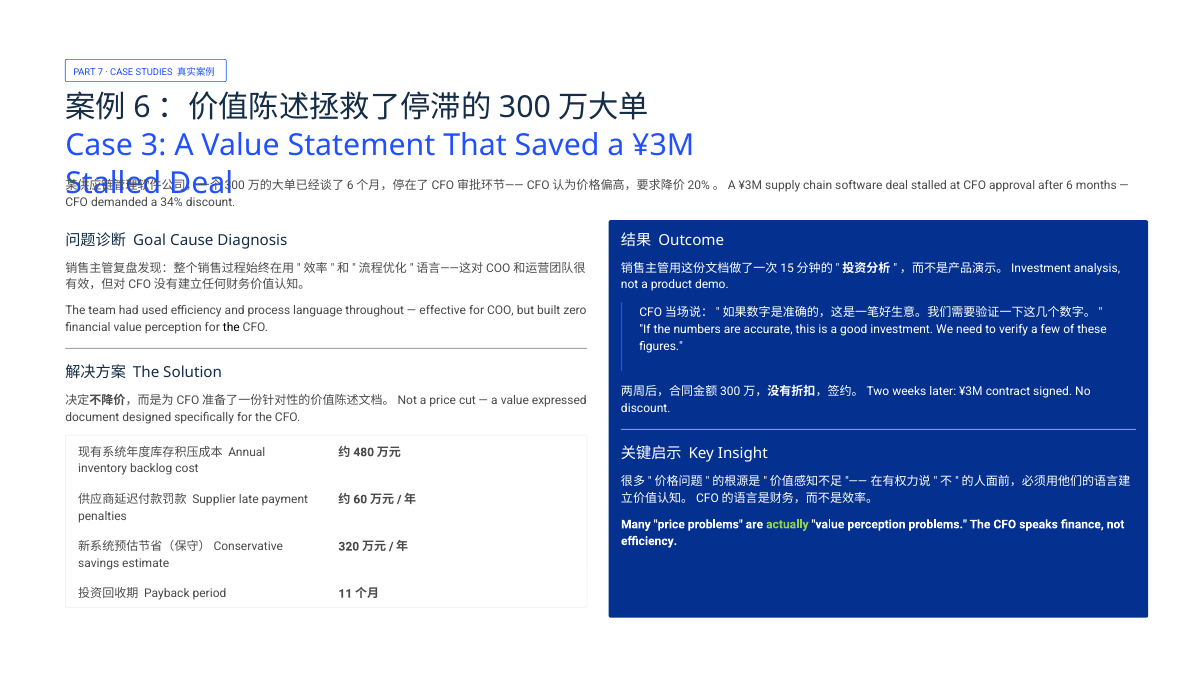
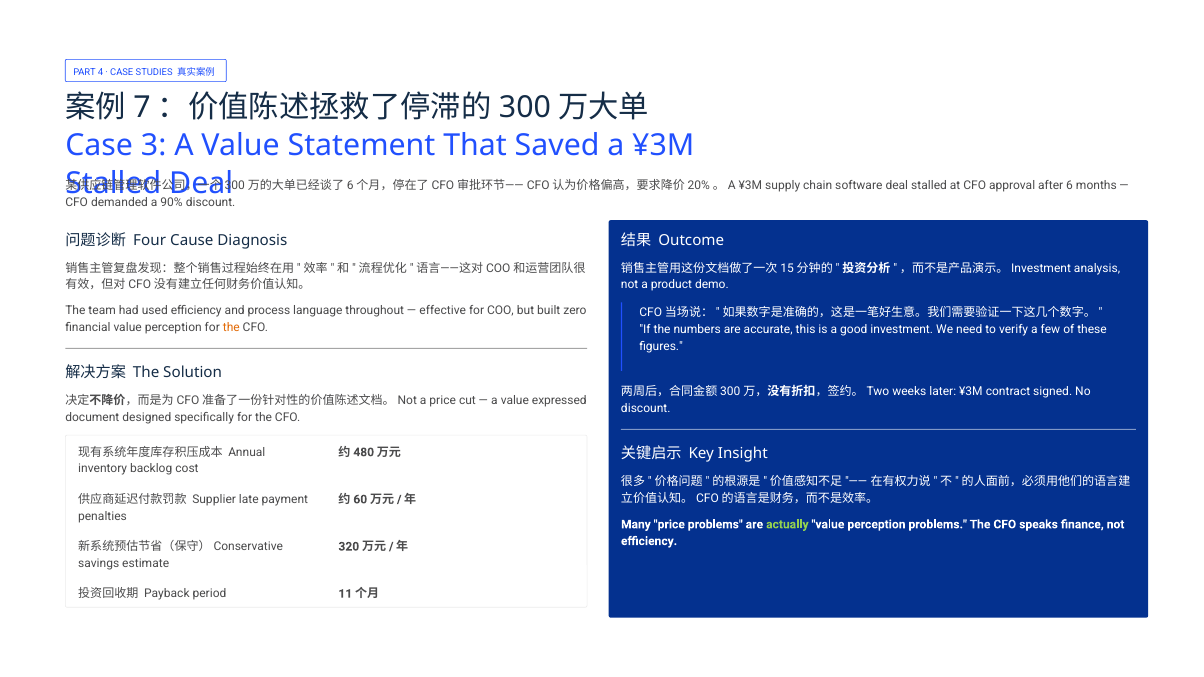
7: 7 -> 4 (100, 72)
6: 6 -> 7 (142, 107)
34%: 34% -> 90% (172, 203)
Goal: Goal -> Four (150, 240)
the colour: black -> orange (231, 327)
